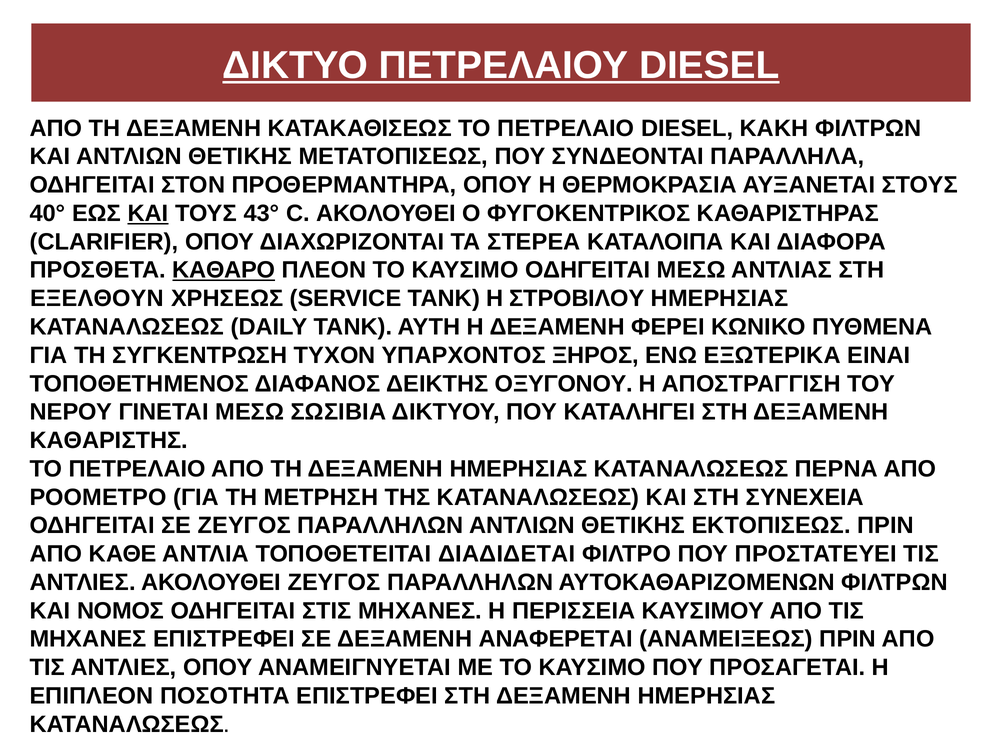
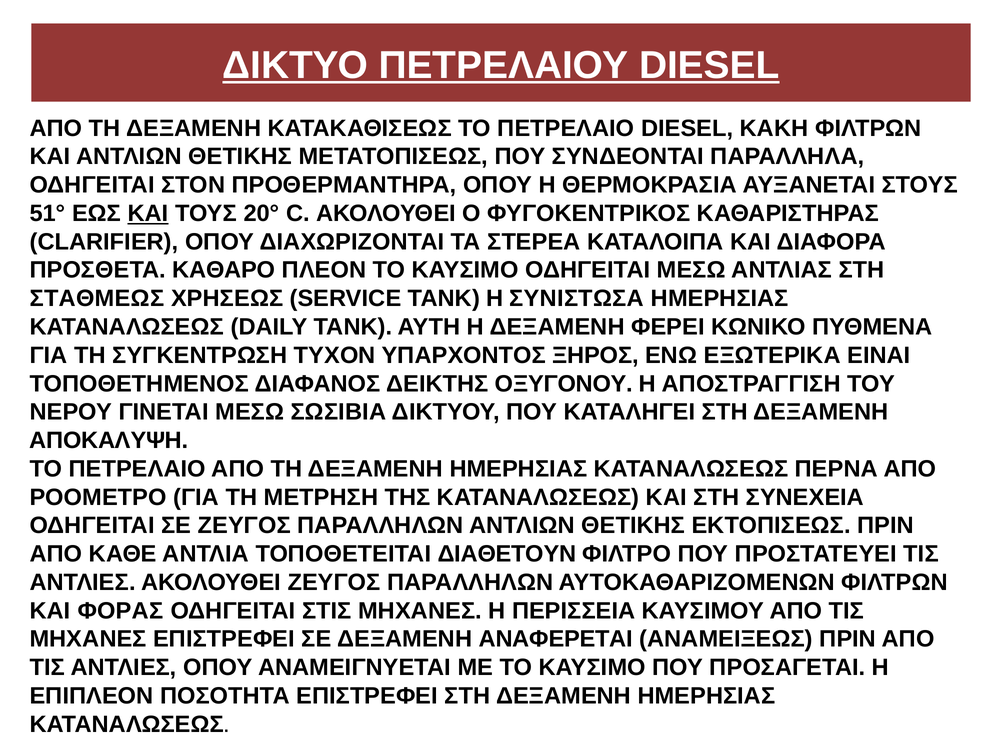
40°: 40° -> 51° (48, 214)
43°: 43° -> 20° (261, 214)
ΚΑΘΑΡΟ underline: present -> none (224, 270)
ΕΞΕΛΘΟΥΝ: ΕΞΕΛΘΟΥΝ -> ΣΤΑΘΜΕΩΣ (97, 299)
ΣΤΡΟΒΙΛΟΥ: ΣΤΡΟΒΙΛΟΥ -> ΣΥΝΙΣΤΩΣΑ (577, 299)
ΚΑΘΑΡΙΣΤΗΣ: ΚΑΘΑΡΙΣΤΗΣ -> ΑΠΟΚΑΛΥΨΗ (109, 441)
ΔΙΑΔΙΔΕΤΑΙ: ΔΙΑΔΙΔΕΤΑΙ -> ΔΙΑΘΕΤΟΥΝ (507, 554)
ΝΟΜΟΣ: ΝΟΜΟΣ -> ΦΟΡΑΣ (120, 611)
